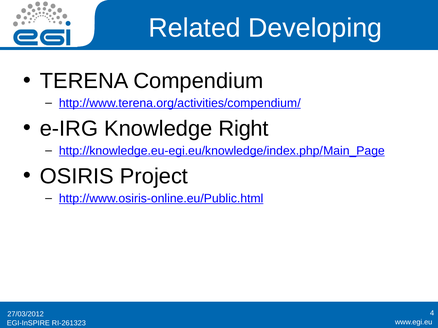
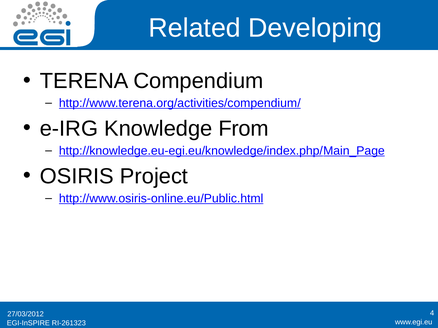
Right: Right -> From (244, 129)
